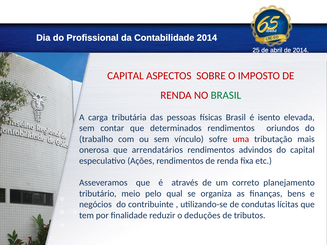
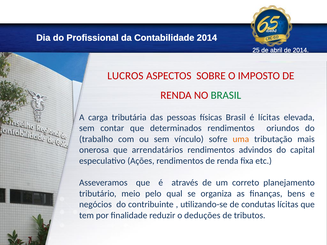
CAPITAL: CAPITAL -> LUCROS (125, 76)
é isento: isento -> lícitas (269, 117)
uma colour: red -> orange (241, 139)
